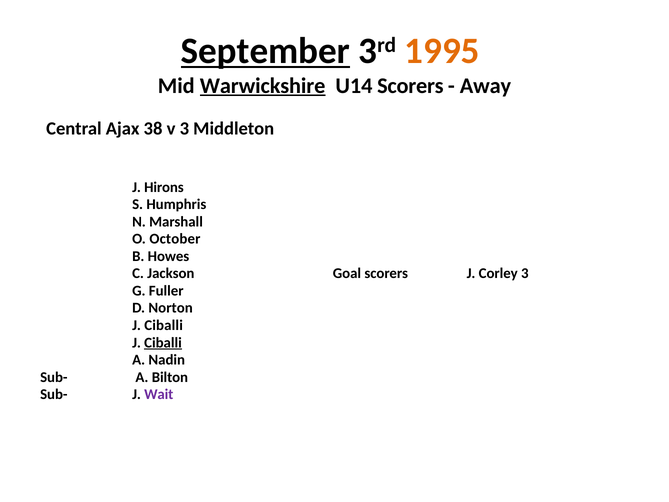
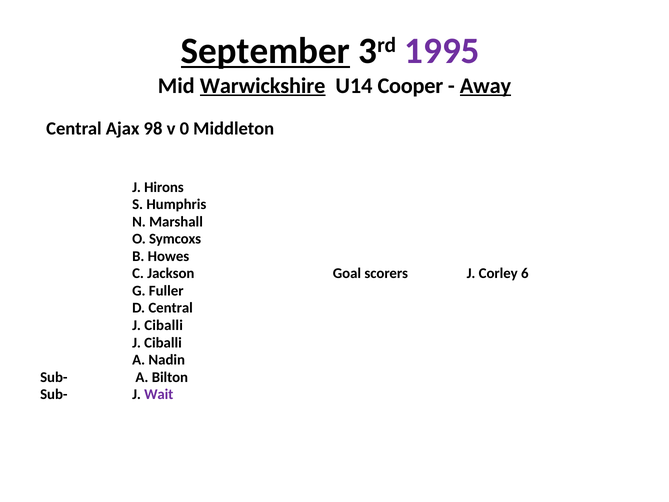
1995 colour: orange -> purple (442, 51)
U14 Scorers: Scorers -> Cooper (410, 86)
Away underline: none -> present (485, 86)
38: 38 -> 98 (153, 129)
v 3: 3 -> 0 (184, 129)
October: October -> Symcoxs (175, 239)
Corley 3: 3 -> 6 (525, 273)
D Norton: Norton -> Central (171, 308)
Ciballi underline: present -> none (163, 342)
